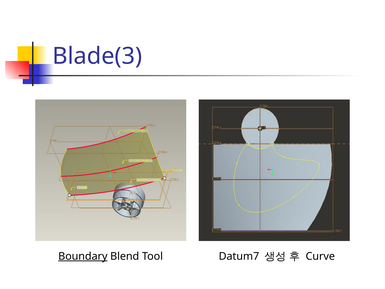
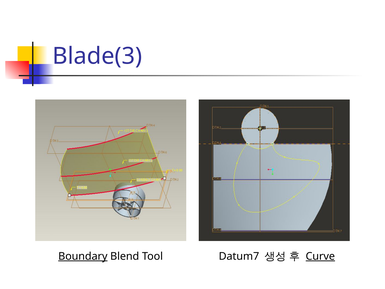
Curve underline: none -> present (320, 256)
